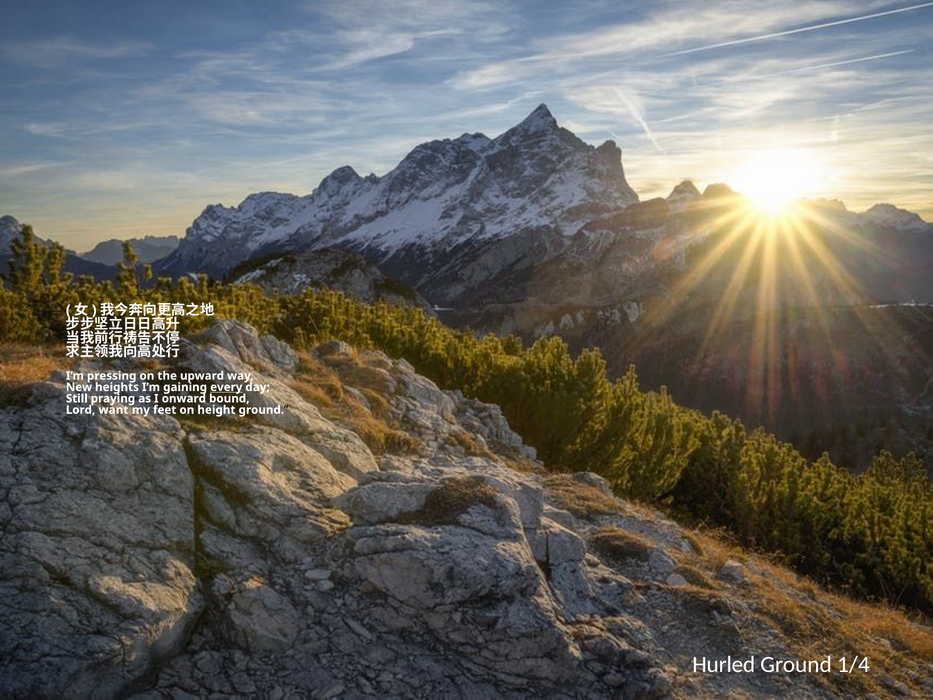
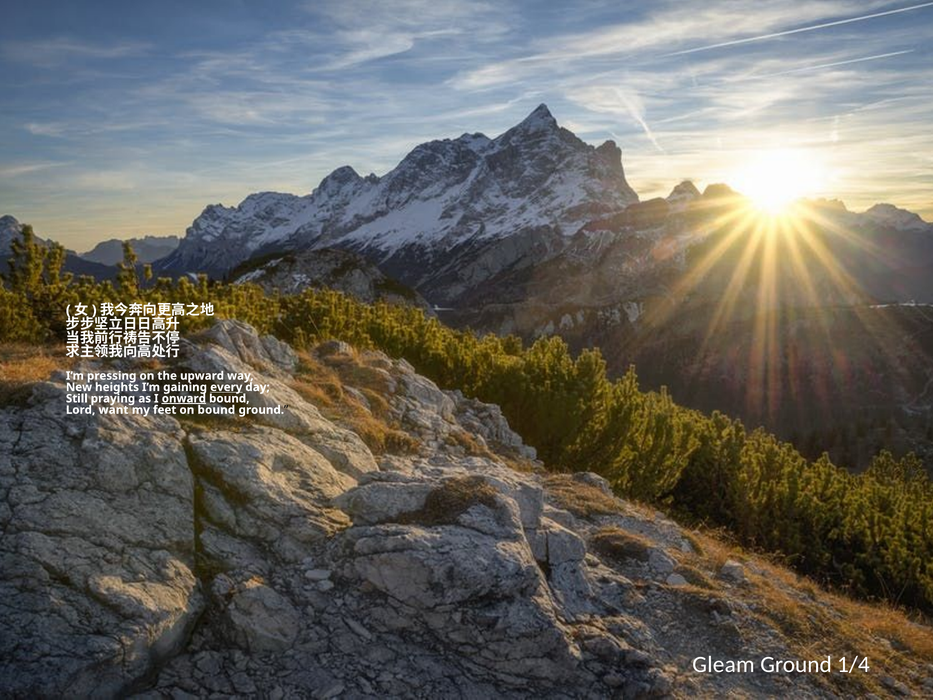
onward underline: none -> present (184, 398)
on height: height -> bound (216, 410)
Hurled: Hurled -> Gleam (724, 664)
